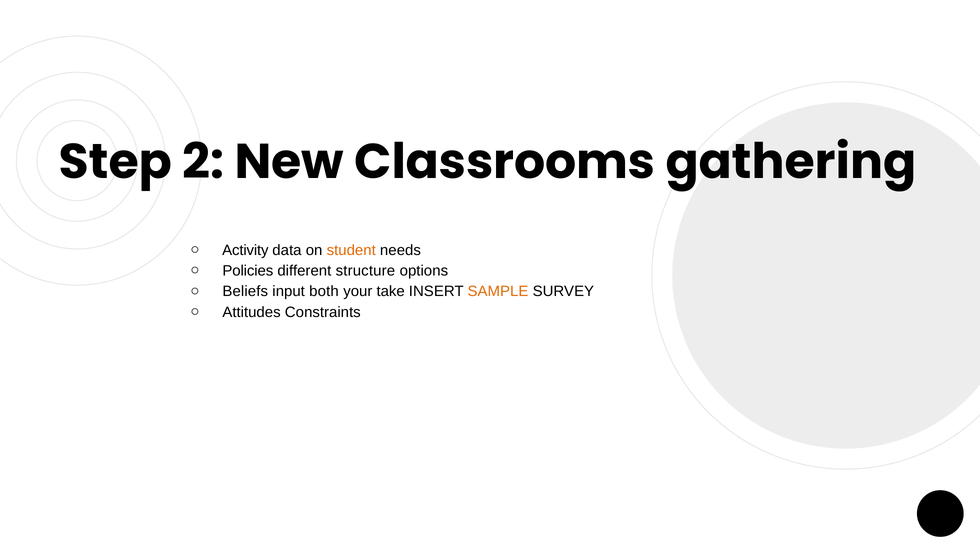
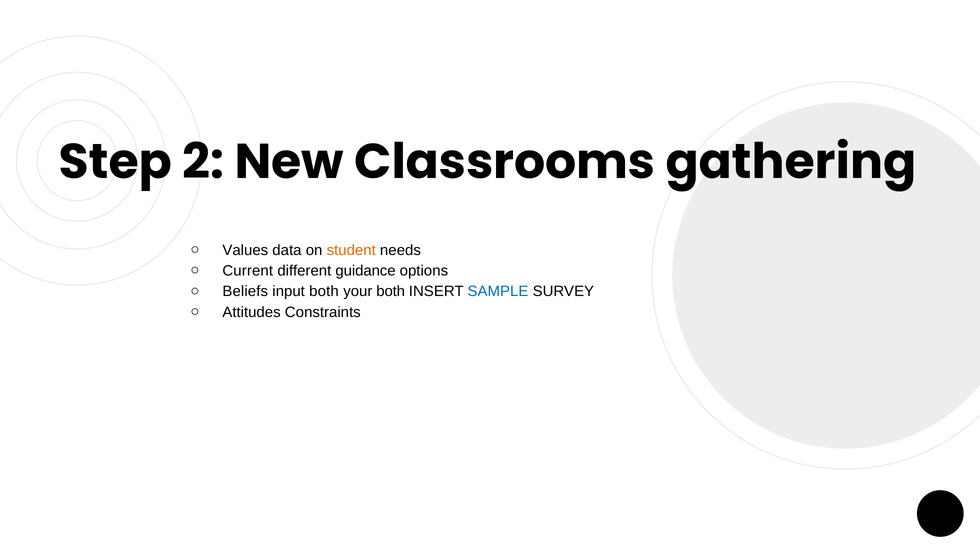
Activity: Activity -> Values (245, 250)
Policies: Policies -> Current (248, 271)
structure: structure -> guidance (366, 271)
your take: take -> both (391, 292)
SAMPLE colour: orange -> blue (498, 292)
